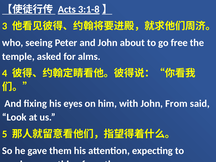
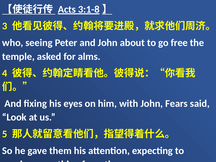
John From: From -> Fears (176, 104)
